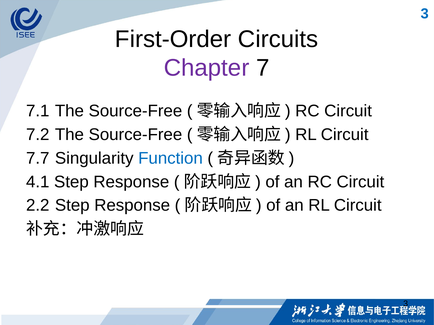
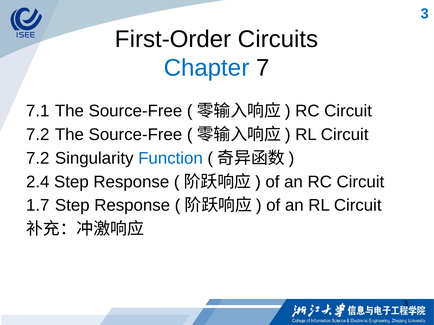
Chapter colour: purple -> blue (207, 68)
7.7: 7.7 -> 7.2 (38, 158)
4.1: 4.1 -> 2.4 (38, 182)
2.2: 2.2 -> 1.7 (38, 206)
